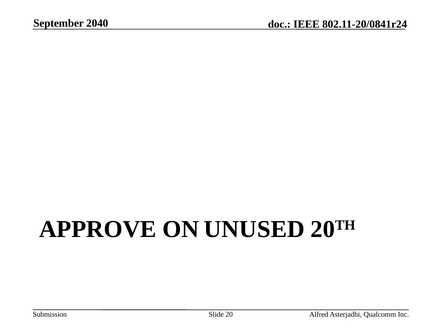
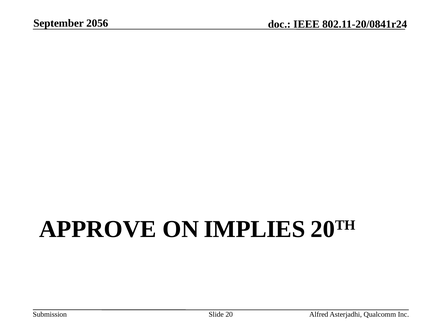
2040: 2040 -> 2056 (97, 23)
UNUSED: UNUSED -> IMPLIES (254, 230)
